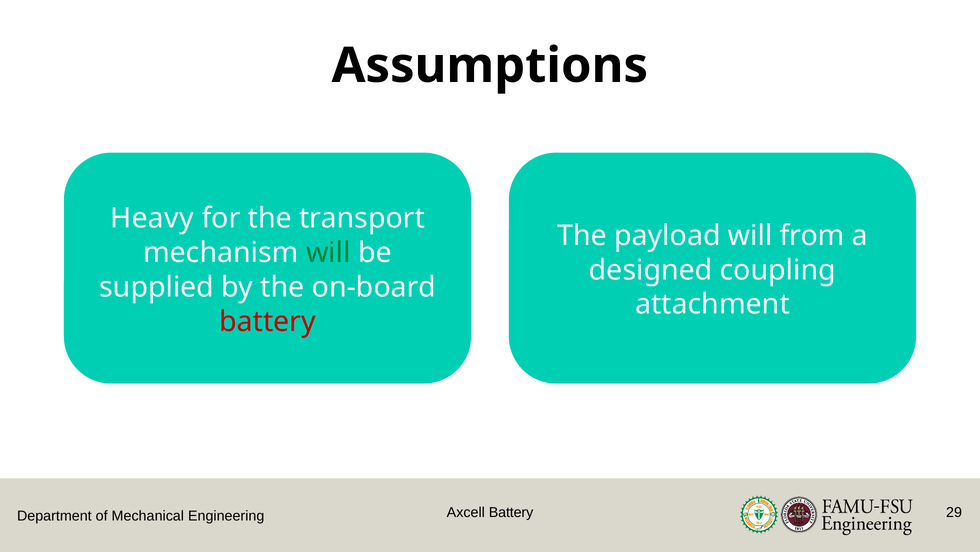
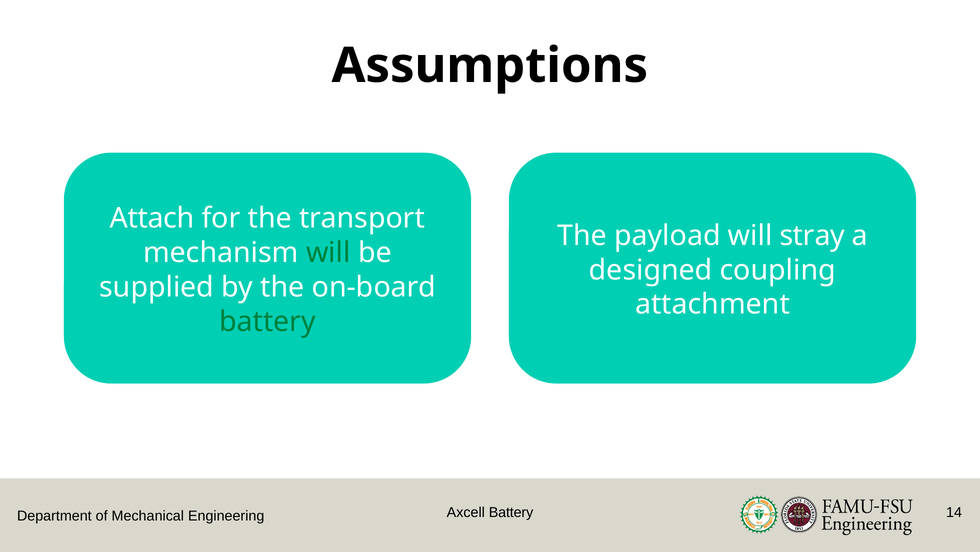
Heavy: Heavy -> Attach (152, 218)
from: from -> stray (812, 235)
battery colour: red -> green (267, 321)
29: 29 -> 14 (954, 512)
